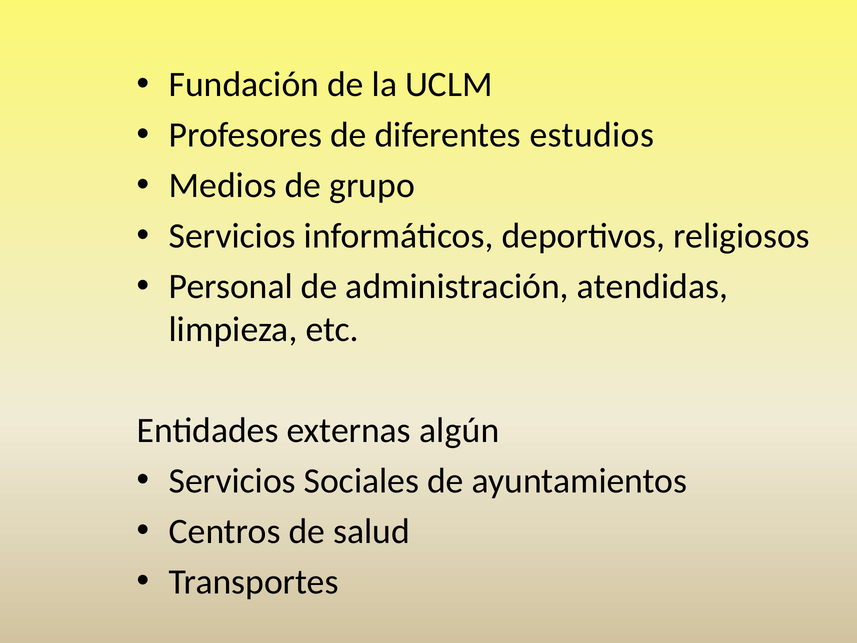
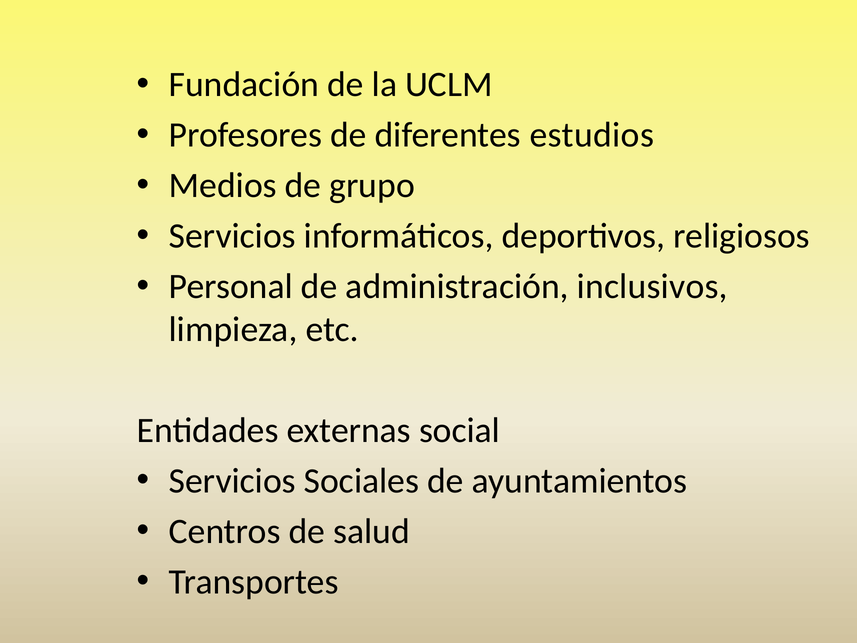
atendidas: atendidas -> inclusivos (652, 287)
algún: algún -> social (460, 430)
